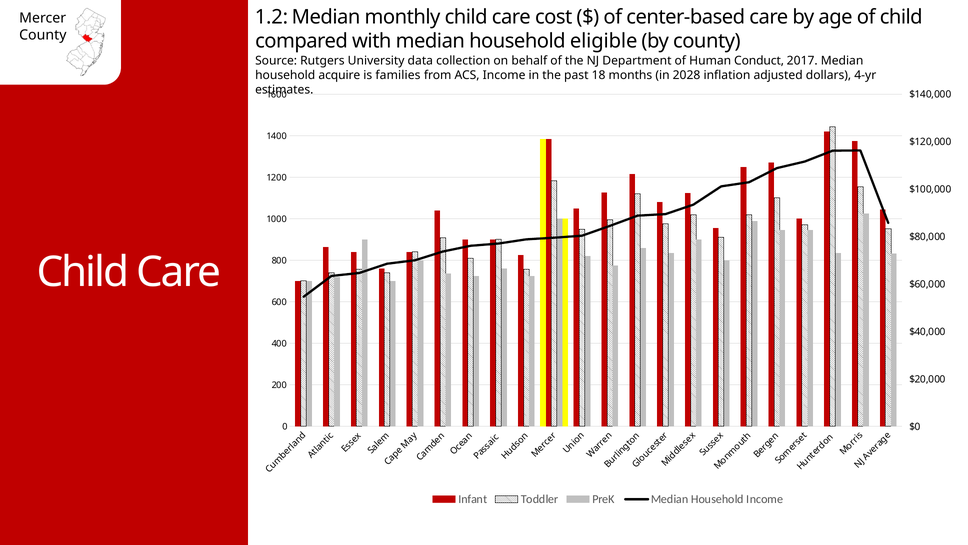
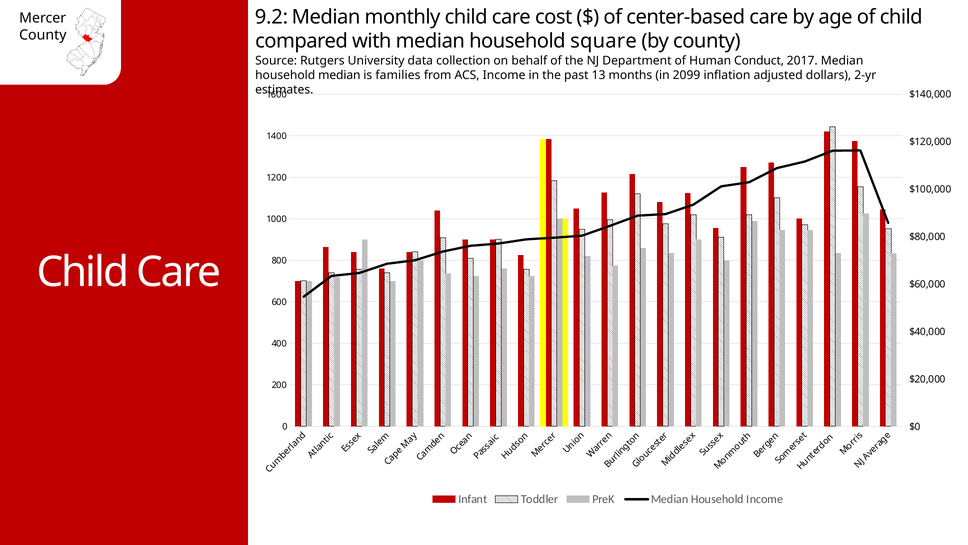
1.2: 1.2 -> 9.2 (271, 17)
eligible: eligible -> square (603, 41)
household acquire: acquire -> median (339, 75)
18: 18 -> 13 (599, 75)
2028: 2028 -> 2099 (687, 75)
4-yr: 4-yr -> 2-yr (865, 75)
